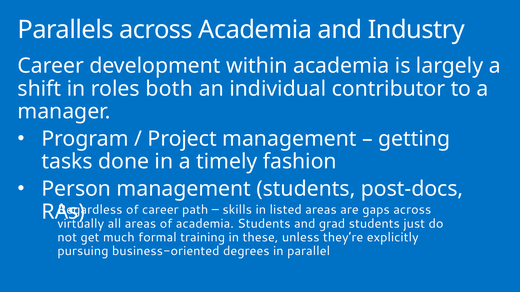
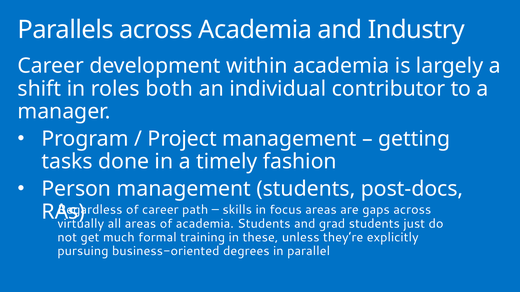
listed: listed -> focus (286, 210)
